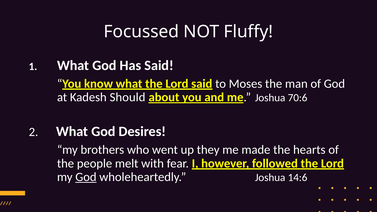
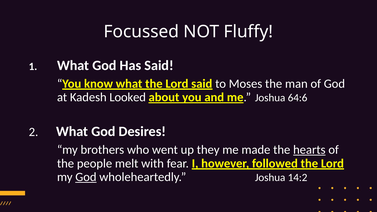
Should: Should -> Looked (128, 97)
70:6: 70:6 -> 64:6 (298, 98)
hearts underline: none -> present (309, 150)
14:6: 14:6 -> 14:2 (298, 178)
